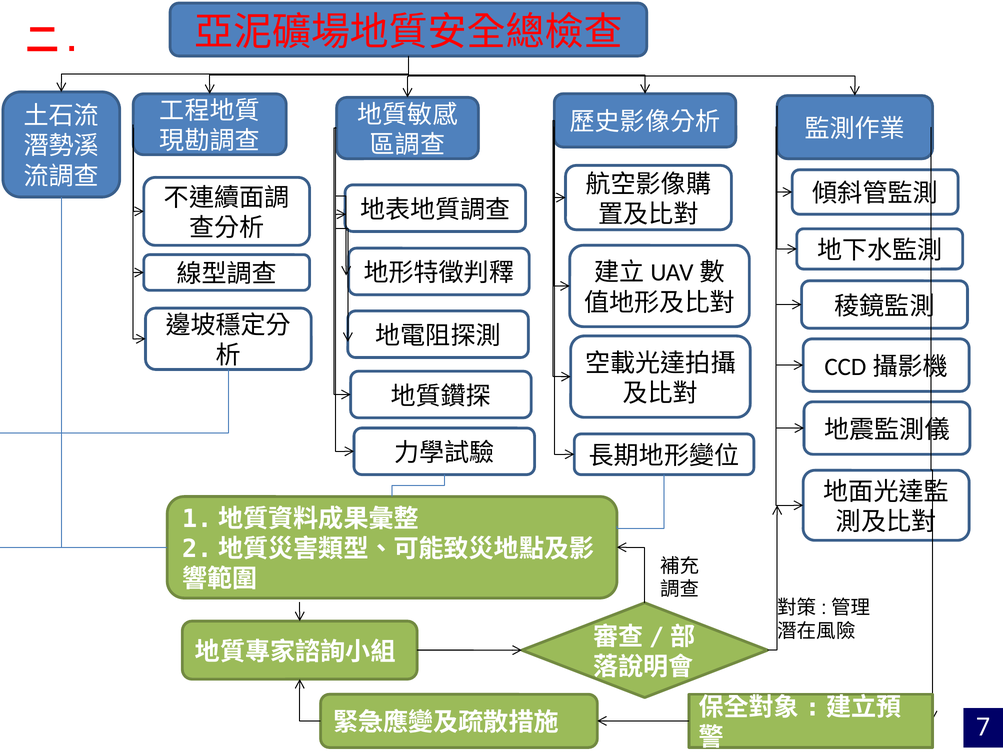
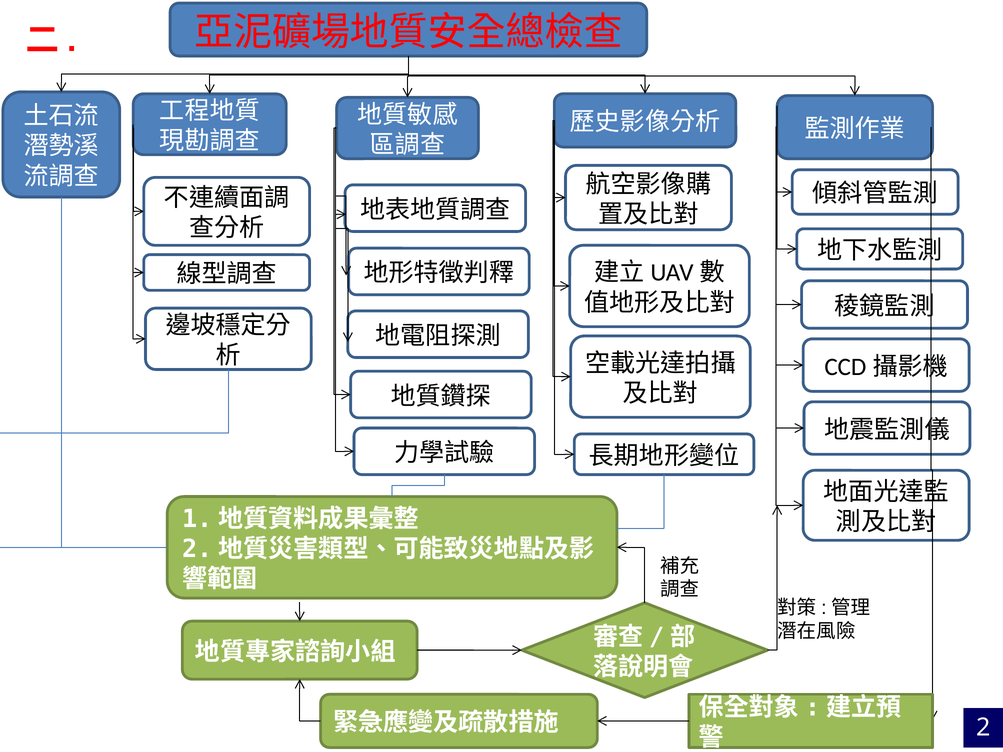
7: 7 -> 2 (983, 728)
